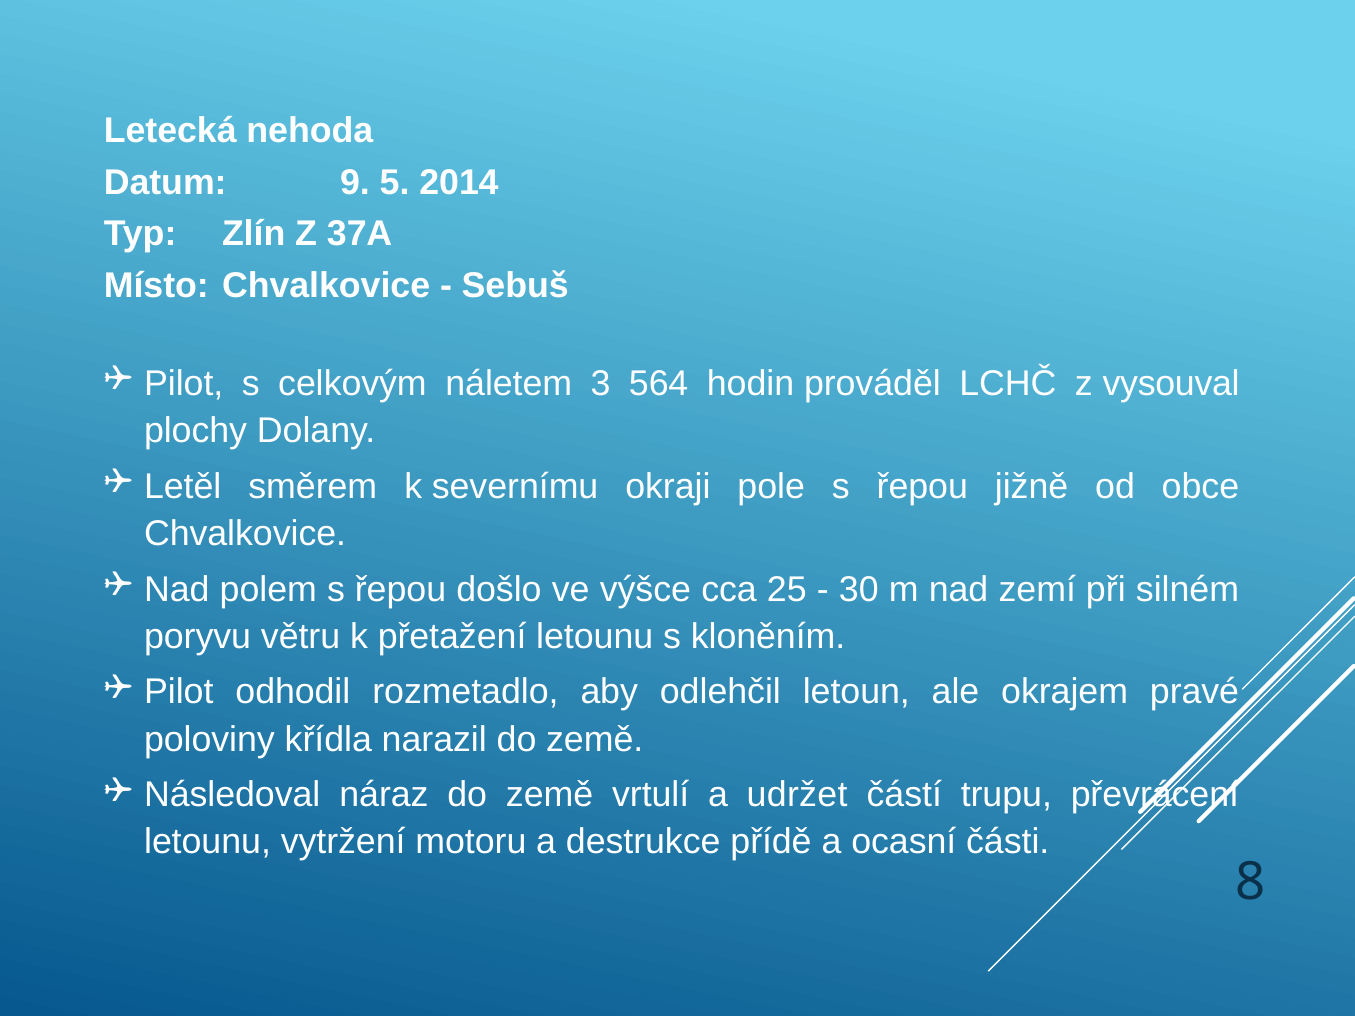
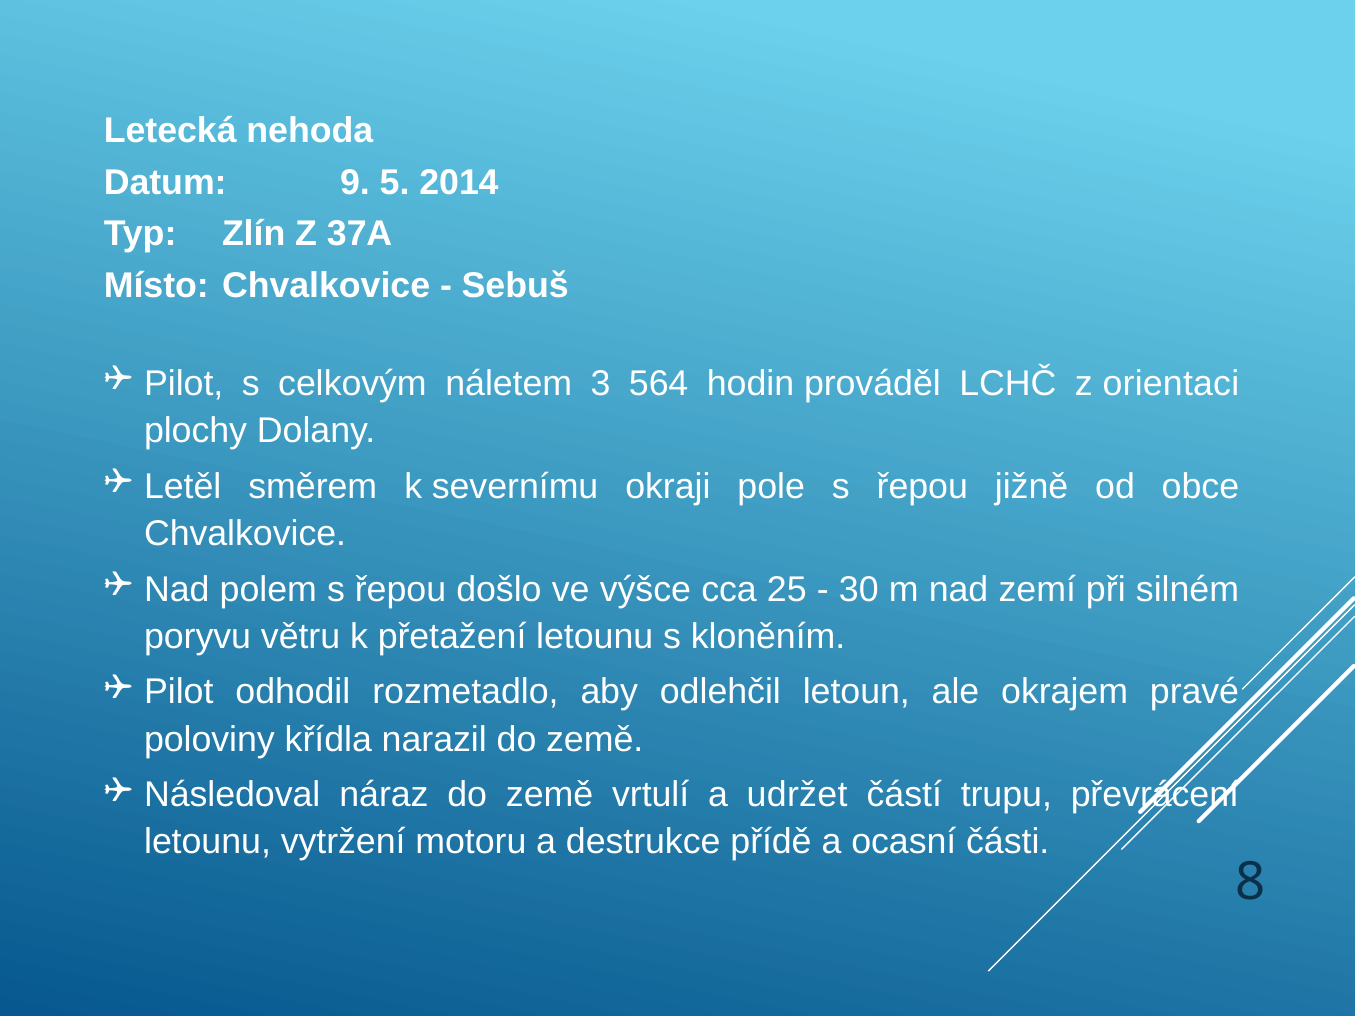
vysouval: vysouval -> orientaci (1171, 384)
